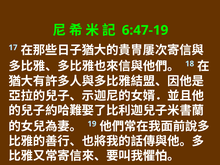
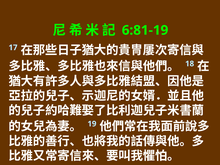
6:47-19: 6:47-19 -> 6:81-19 (145, 30)
